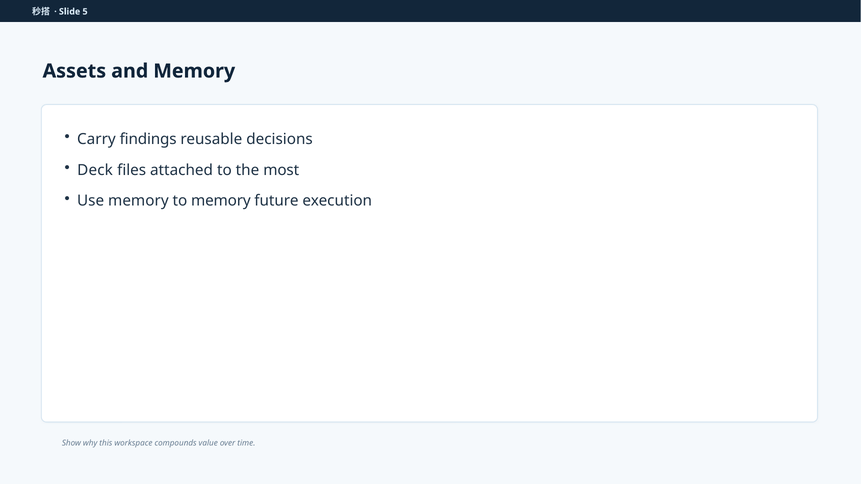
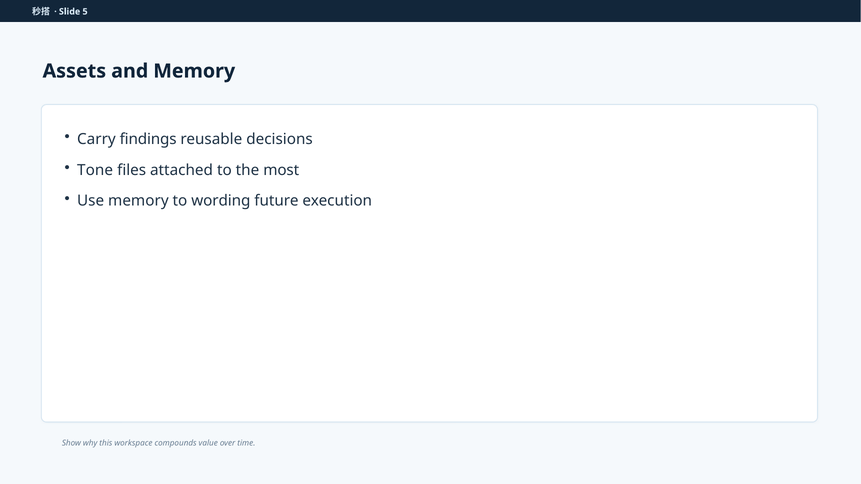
Deck: Deck -> Tone (95, 170)
to memory: memory -> wording (221, 201)
